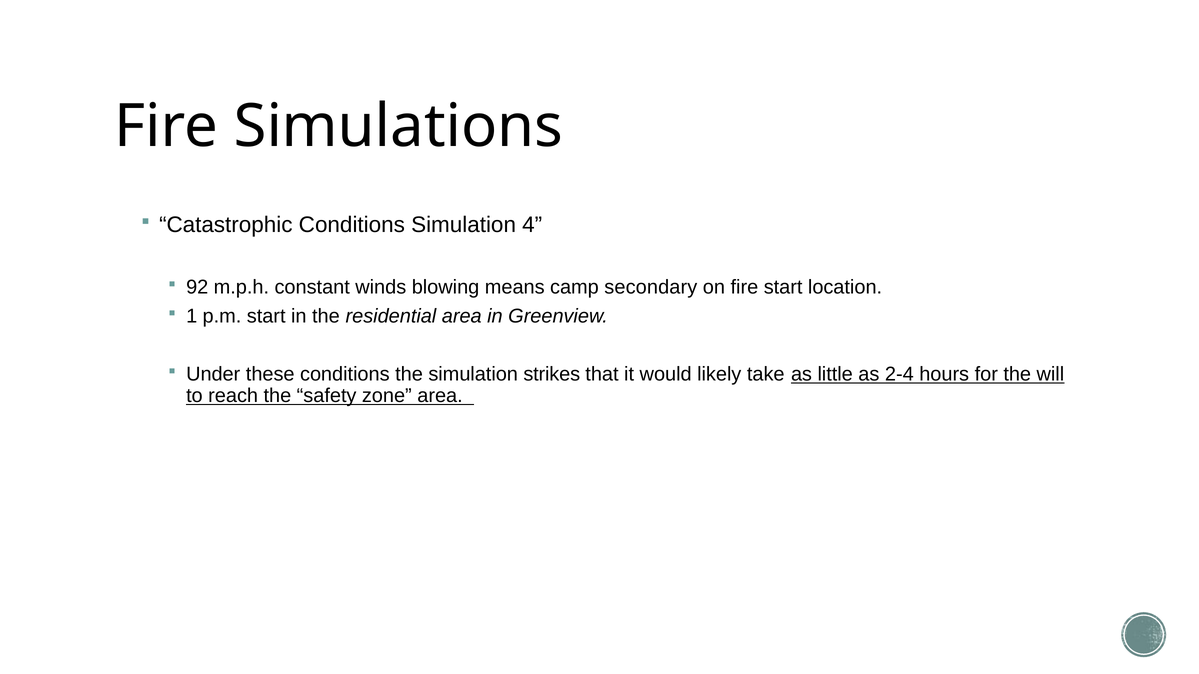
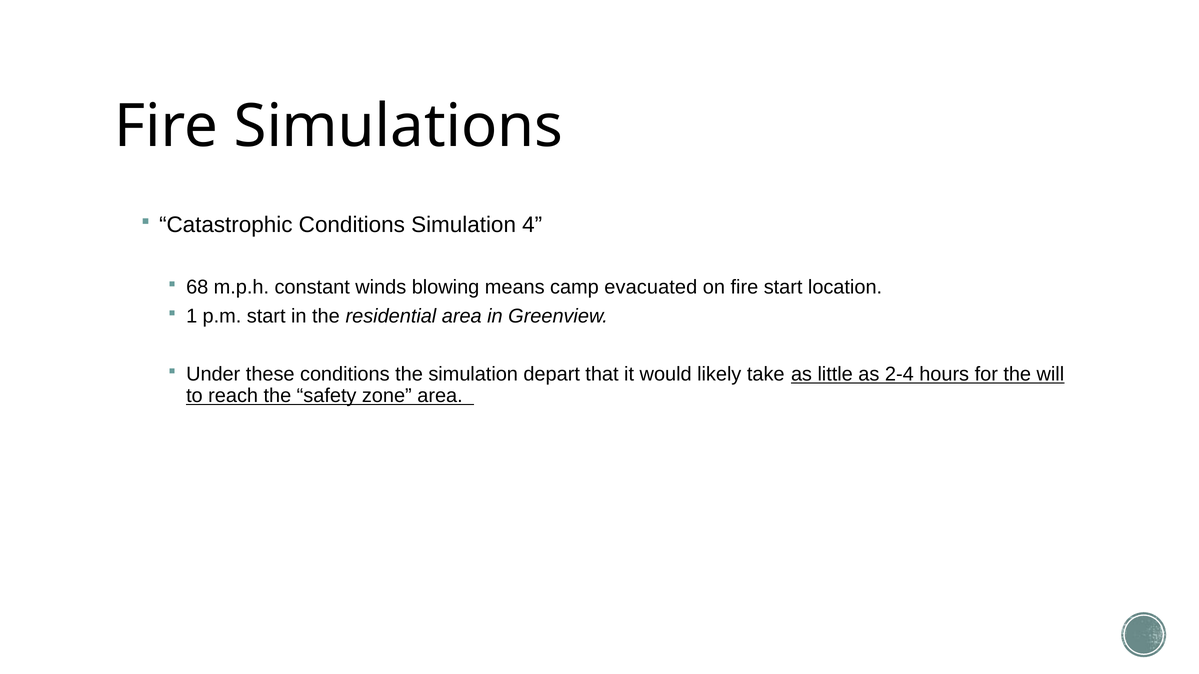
92: 92 -> 68 (197, 287)
secondary: secondary -> evacuated (651, 287)
strikes: strikes -> depart (552, 374)
